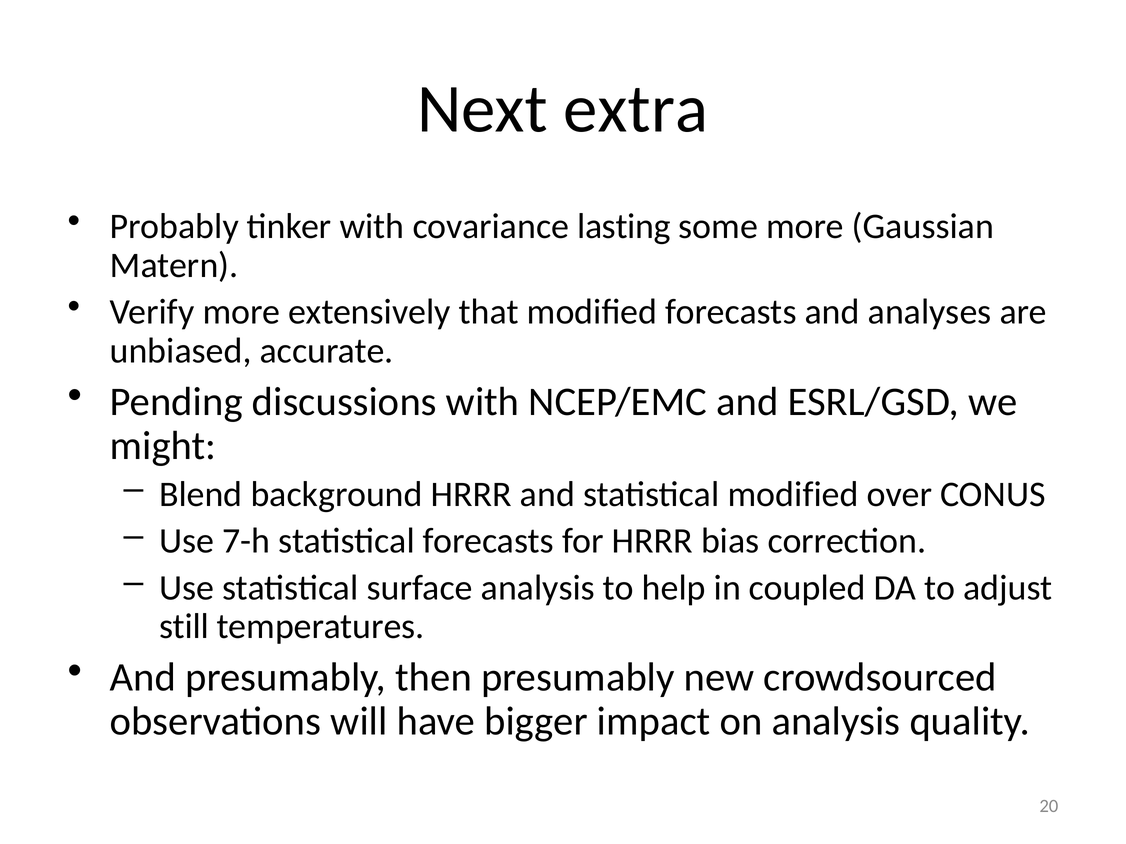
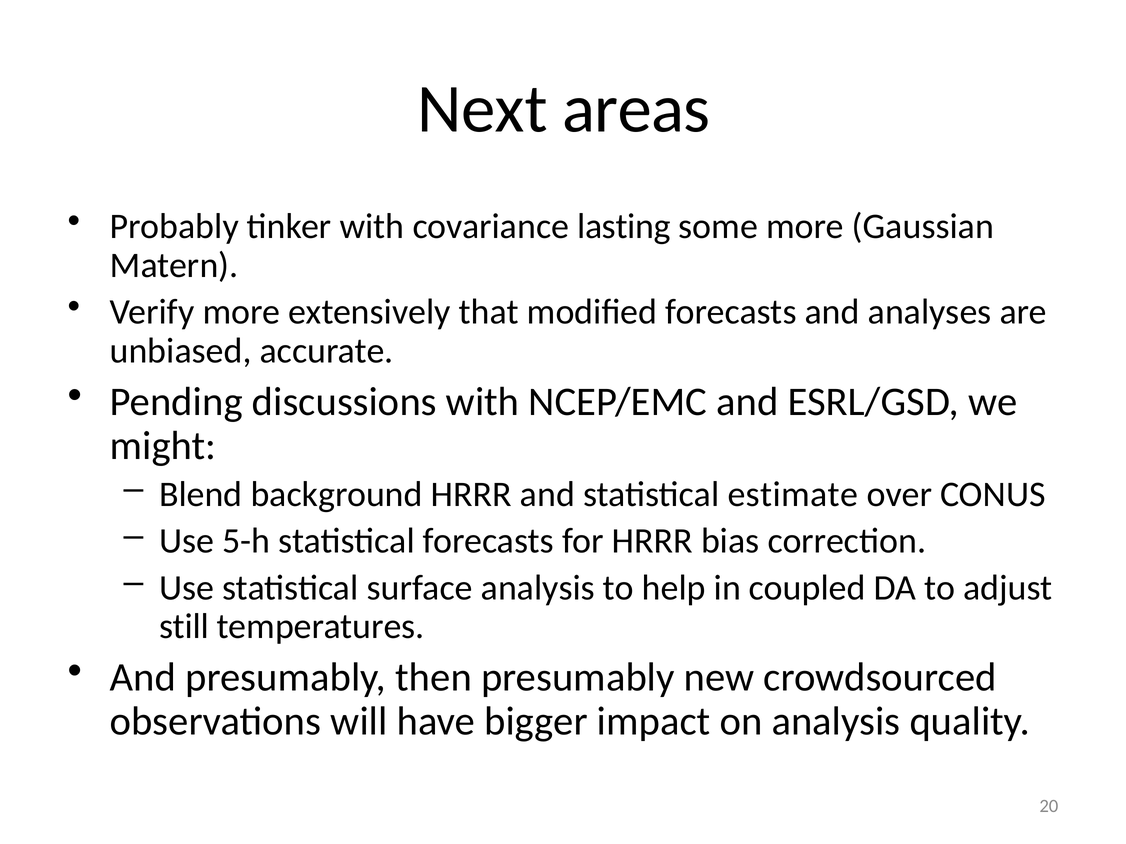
extra: extra -> areas (636, 109)
statistical modified: modified -> estimate (793, 495)
7-h: 7-h -> 5-h (246, 541)
